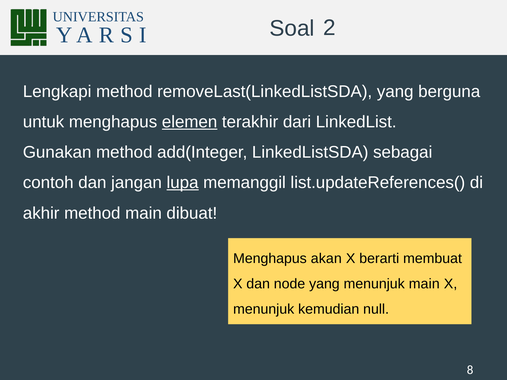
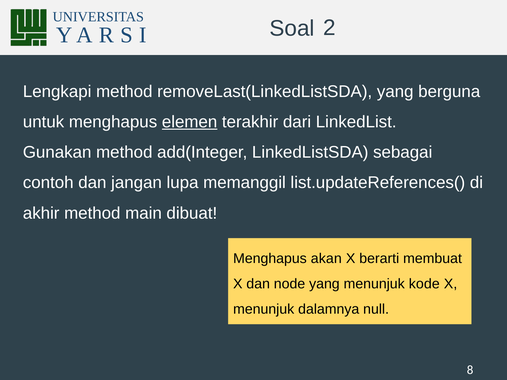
lupa underline: present -> none (183, 183)
menunjuk main: main -> kode (424, 284)
kemudian: kemudian -> dalamnya (329, 309)
